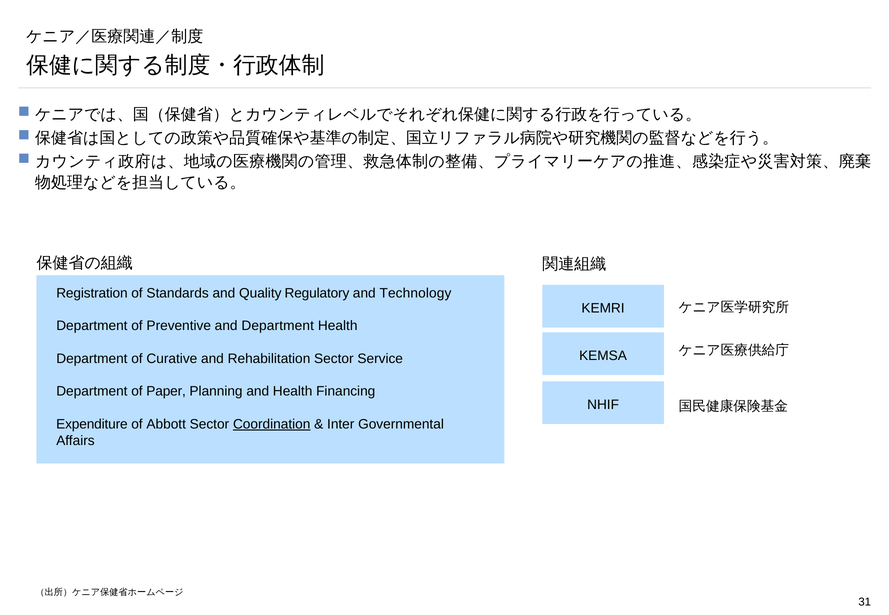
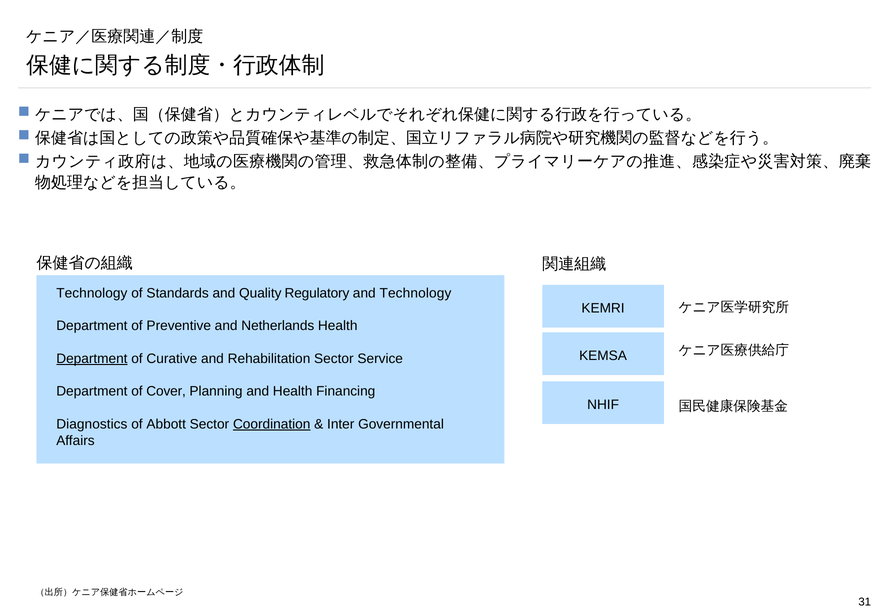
Registration: Registration -> Technology (92, 293)
and Department: Department -> Netherlands (278, 326)
Department underline: none -> present (92, 359)
Paper: Paper -> Cover (166, 392)
Expenditure: Expenditure -> Diagnostics (92, 425)
